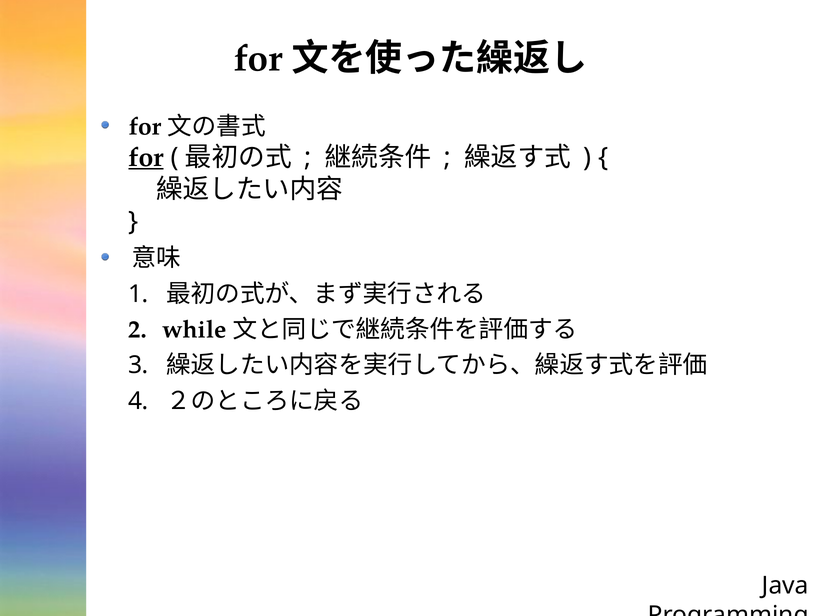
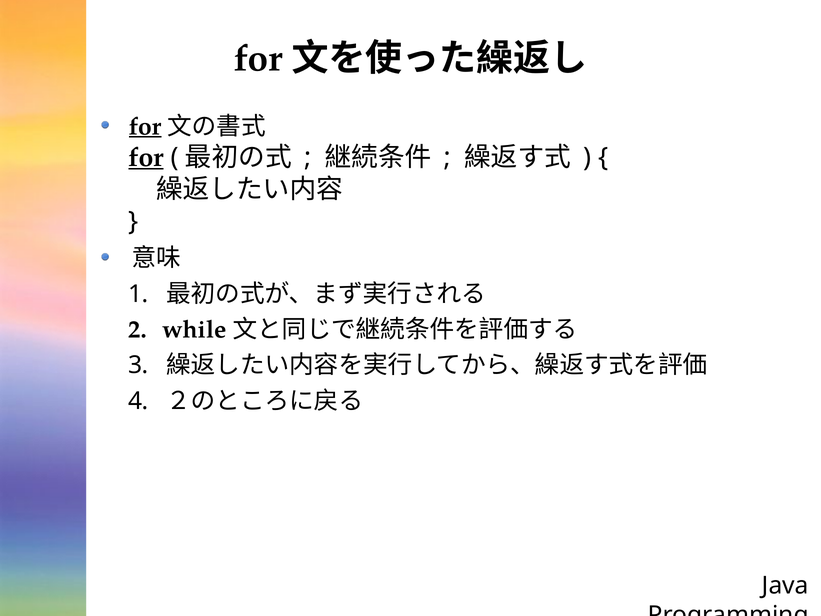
for underline: none -> present (145, 126)
